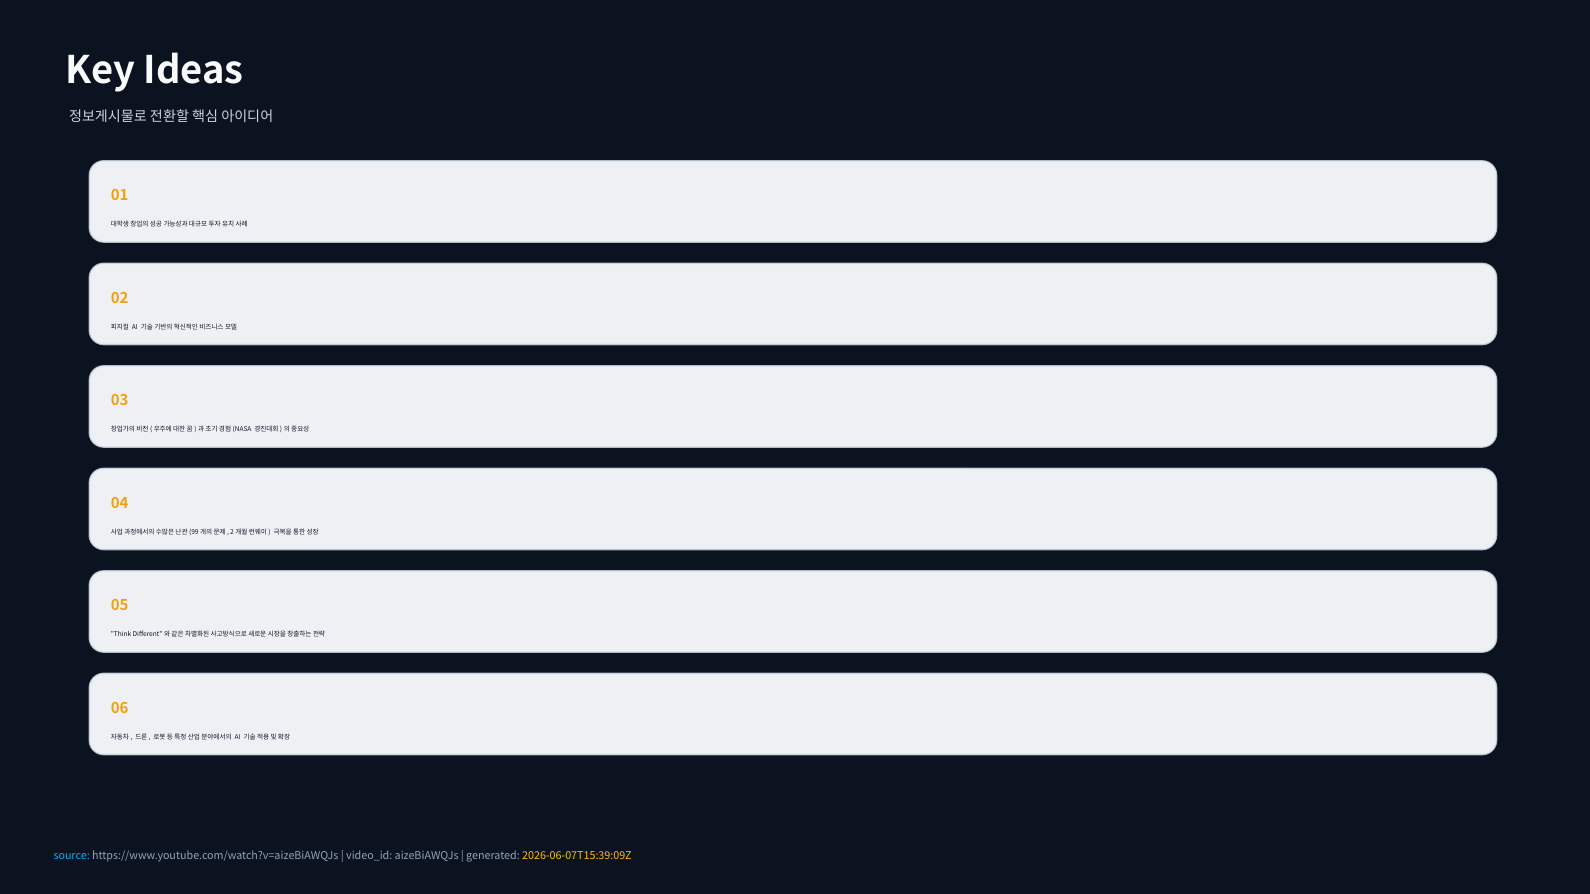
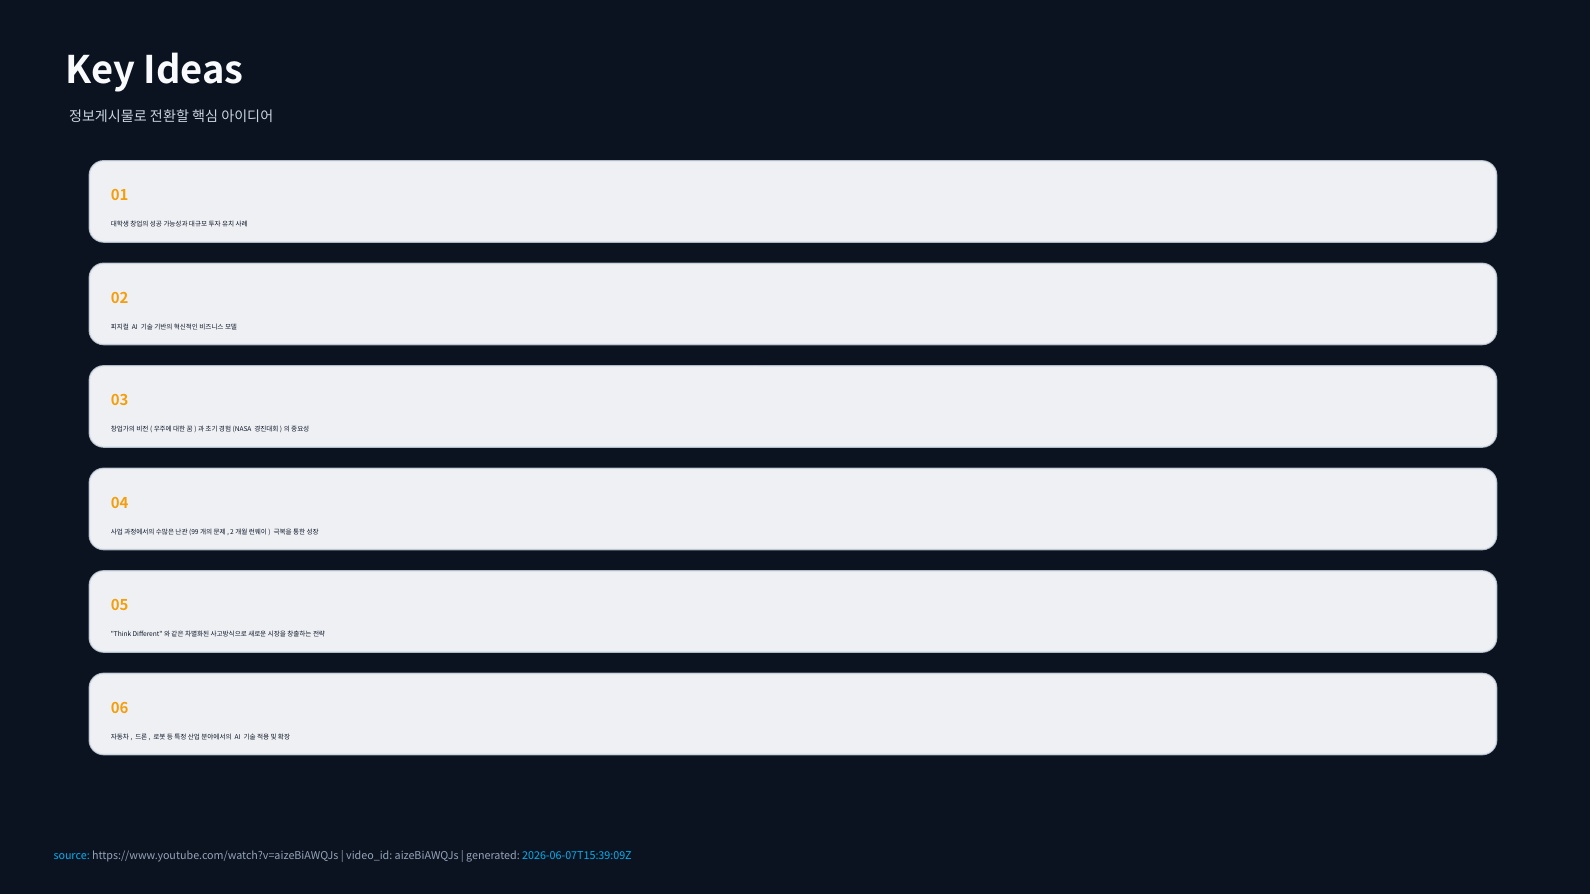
2026-06-07T15:39:09Z colour: yellow -> light blue (577, 856)
